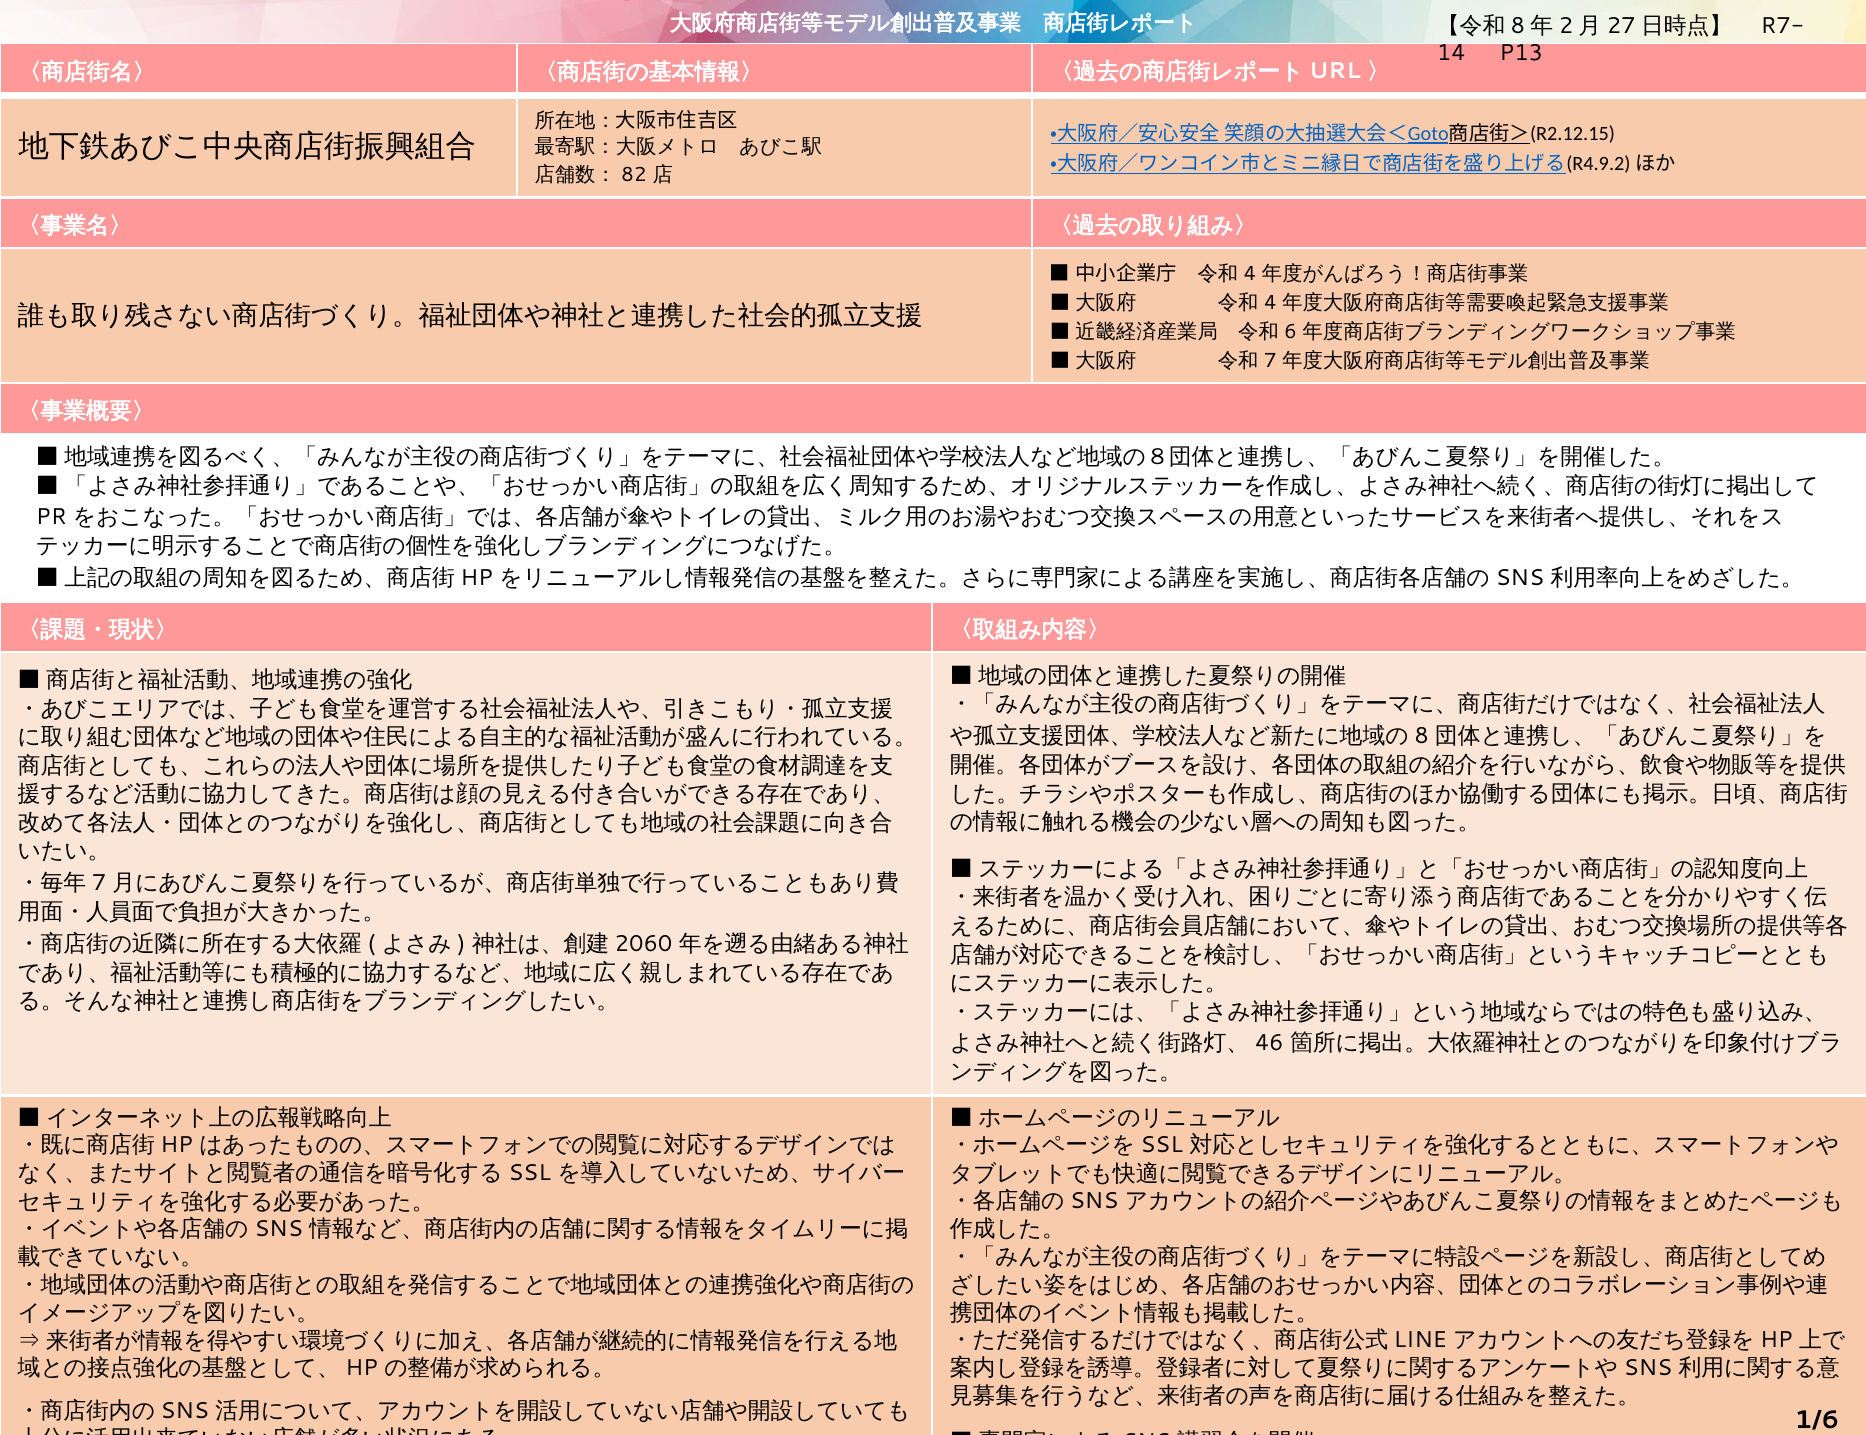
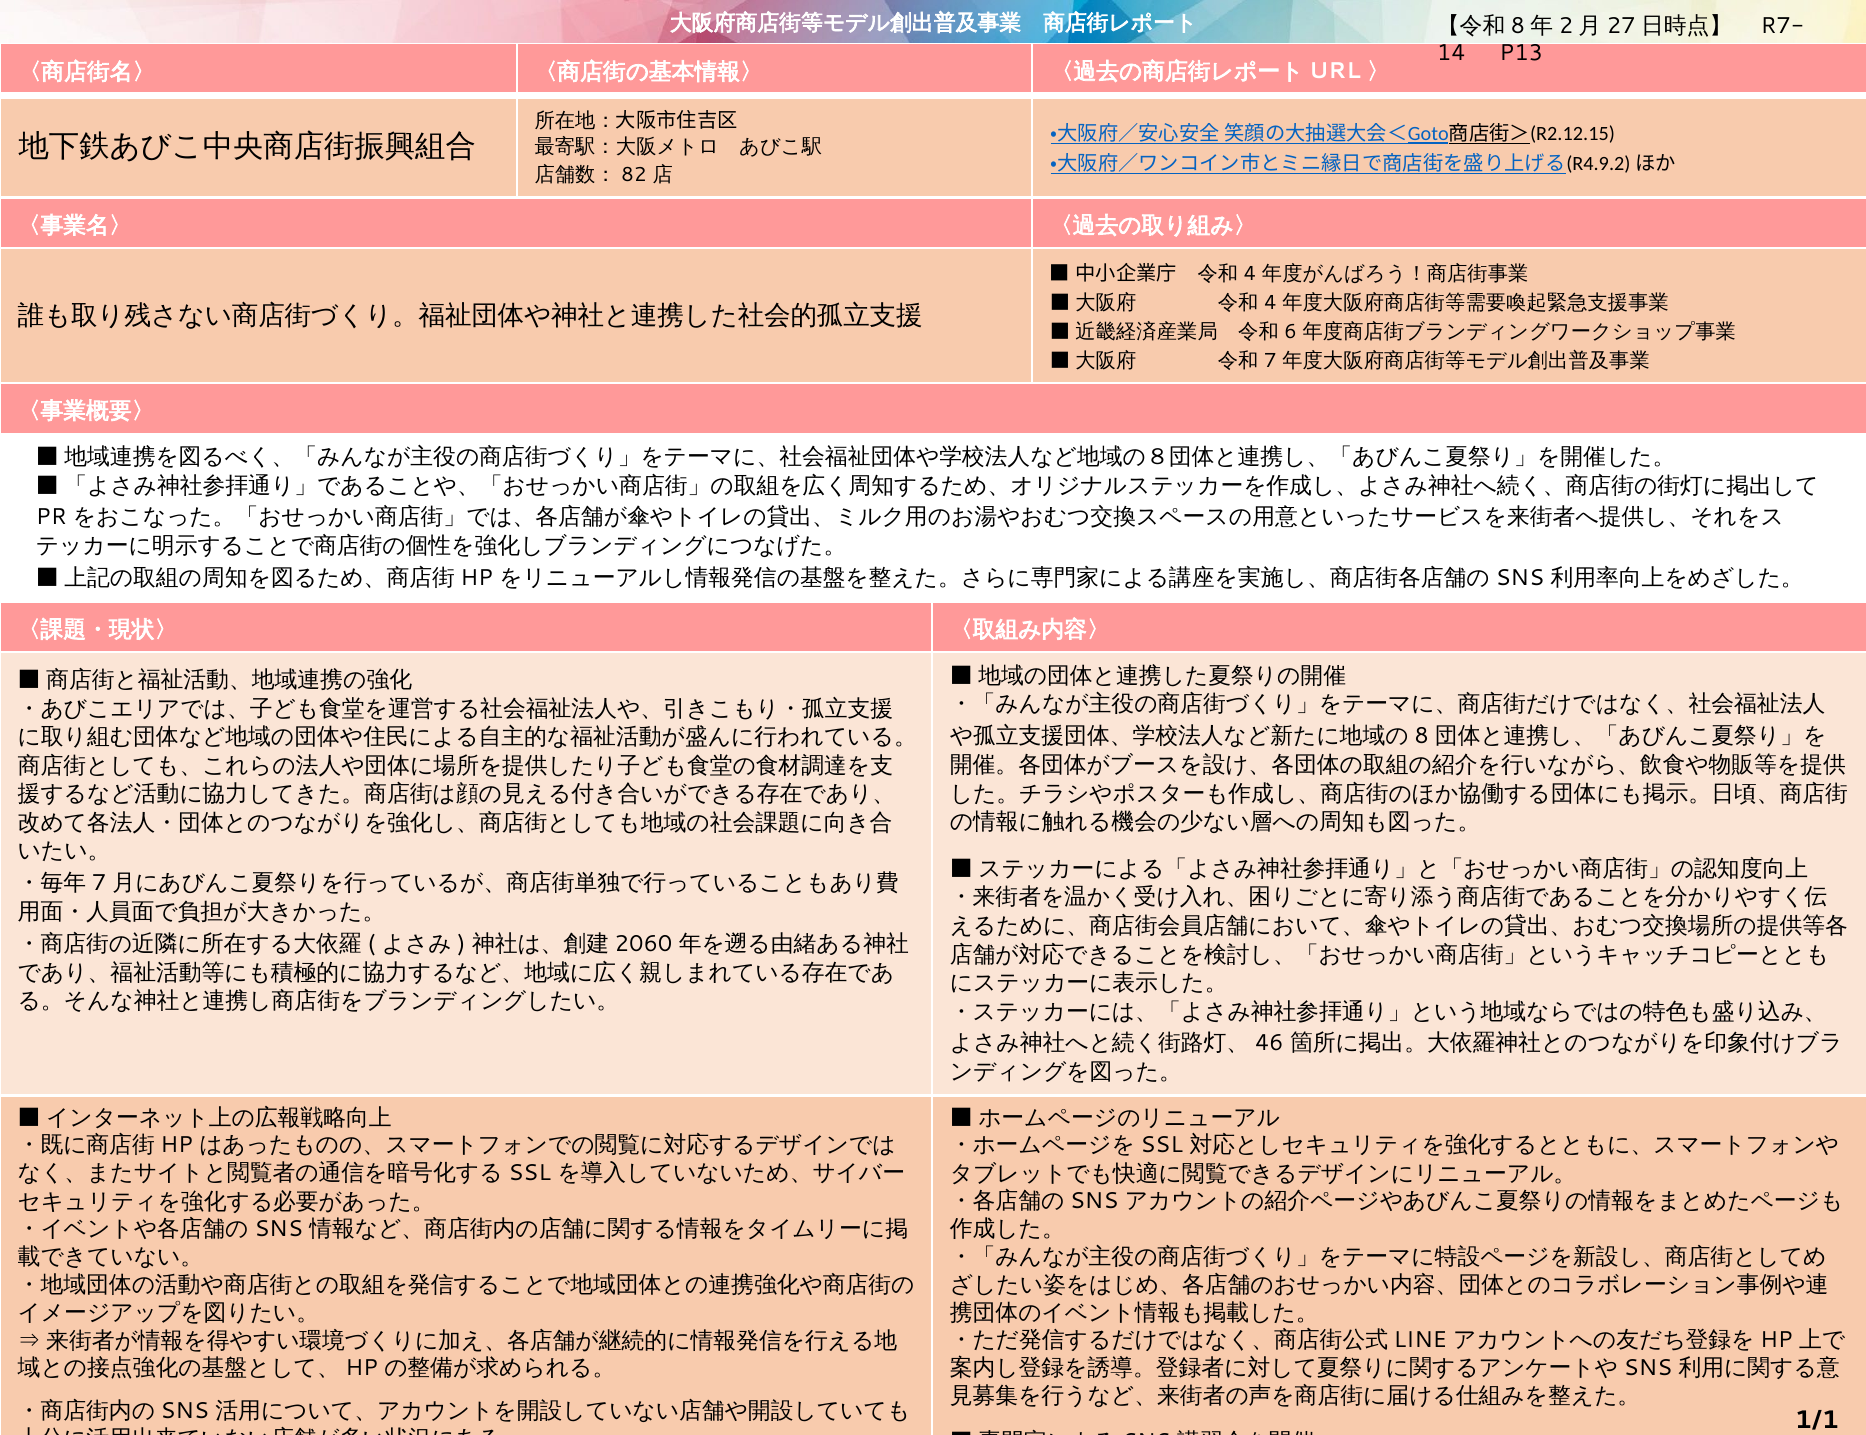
1/6: 1/6 -> 1/1 (1817, 1420)
